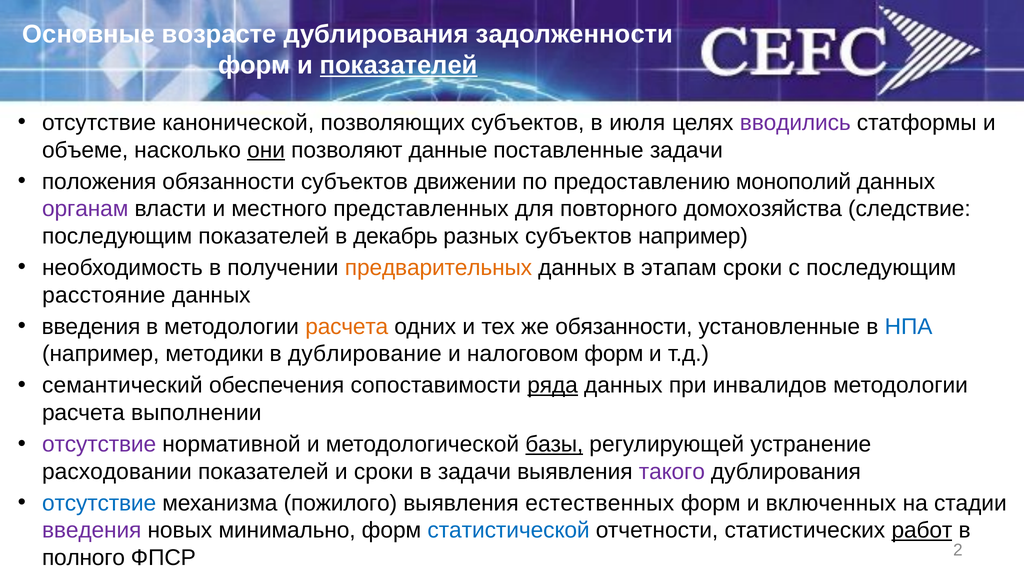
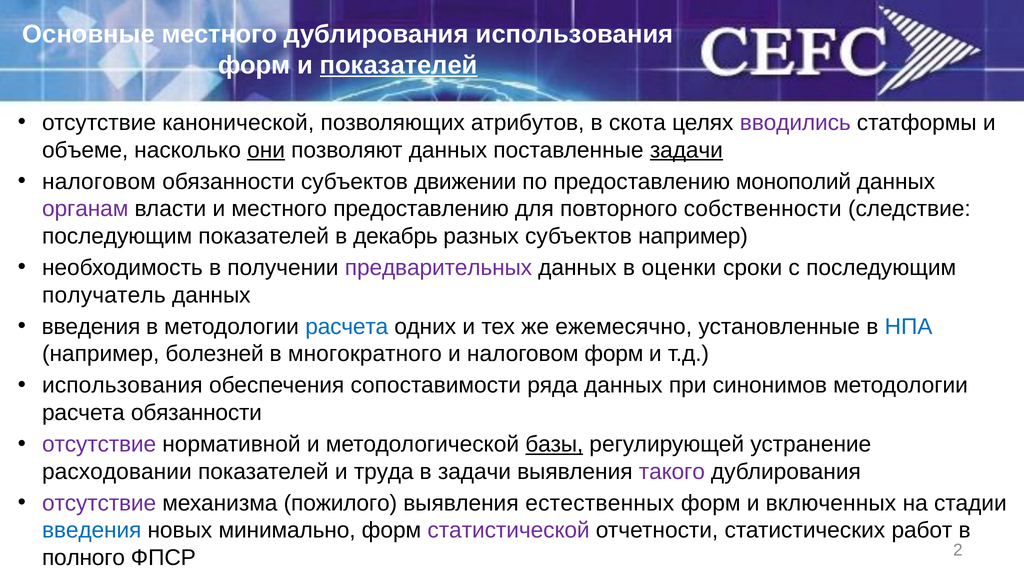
Основные возрасте: возрасте -> местного (219, 34)
дублирования задолженности: задолженности -> использования (575, 34)
позволяющих субъектов: субъектов -> атрибутов (528, 123)
июля: июля -> скота (637, 123)
позволяют данные: данные -> данных (448, 150)
задачи underline: none -> present (686, 150)
положения: положения -> налоговом (99, 182)
местного представленных: представленных -> предоставлению (421, 209)
домохозяйства: домохозяйства -> собственности (763, 209)
предварительных colour: orange -> purple (438, 268)
этапам: этапам -> оценки (679, 268)
расстояние: расстояние -> получатель (104, 295)
расчета colour: orange -> blue (347, 327)
же обязанности: обязанности -> ежемесячно (624, 327)
методики: методики -> болезней (215, 354)
дублирование: дублирование -> многократного (365, 354)
семантический: семантический -> использования (122, 385)
ряда underline: present -> none (553, 385)
инвалидов: инвалидов -> синонимов (770, 385)
расчета выполнении: выполнении -> обязанности (196, 413)
и сроки: сроки -> труда (384, 472)
отсутствие colour: blue -> purple (99, 503)
введения colour: purple -> blue (92, 530)
статистической colour: blue -> purple (509, 530)
работ underline: present -> none (922, 530)
